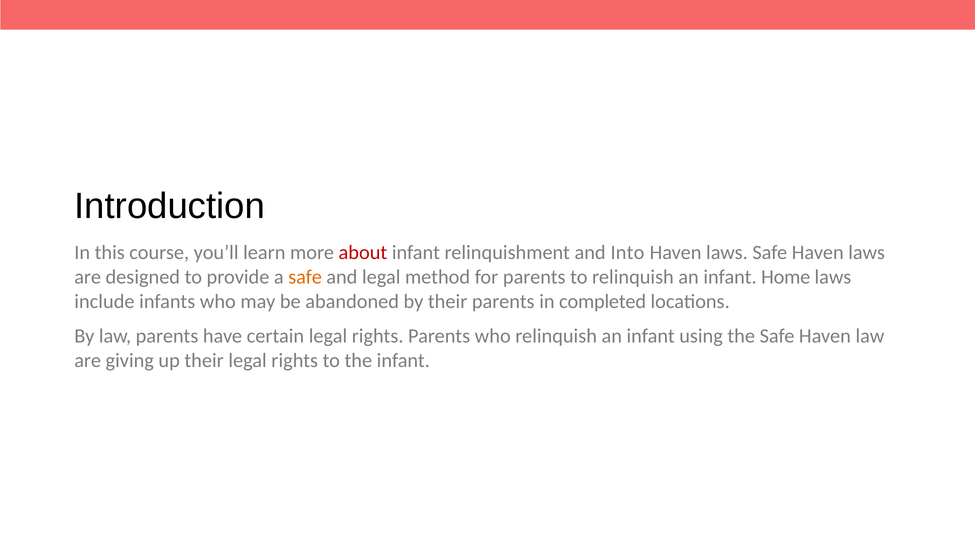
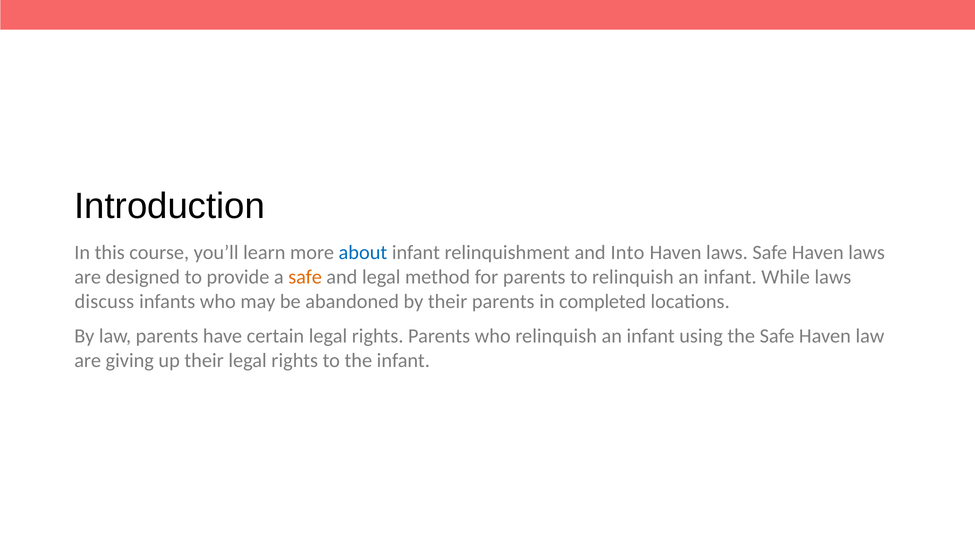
about colour: red -> blue (363, 253)
Home: Home -> While (786, 277)
include: include -> discuss (104, 302)
